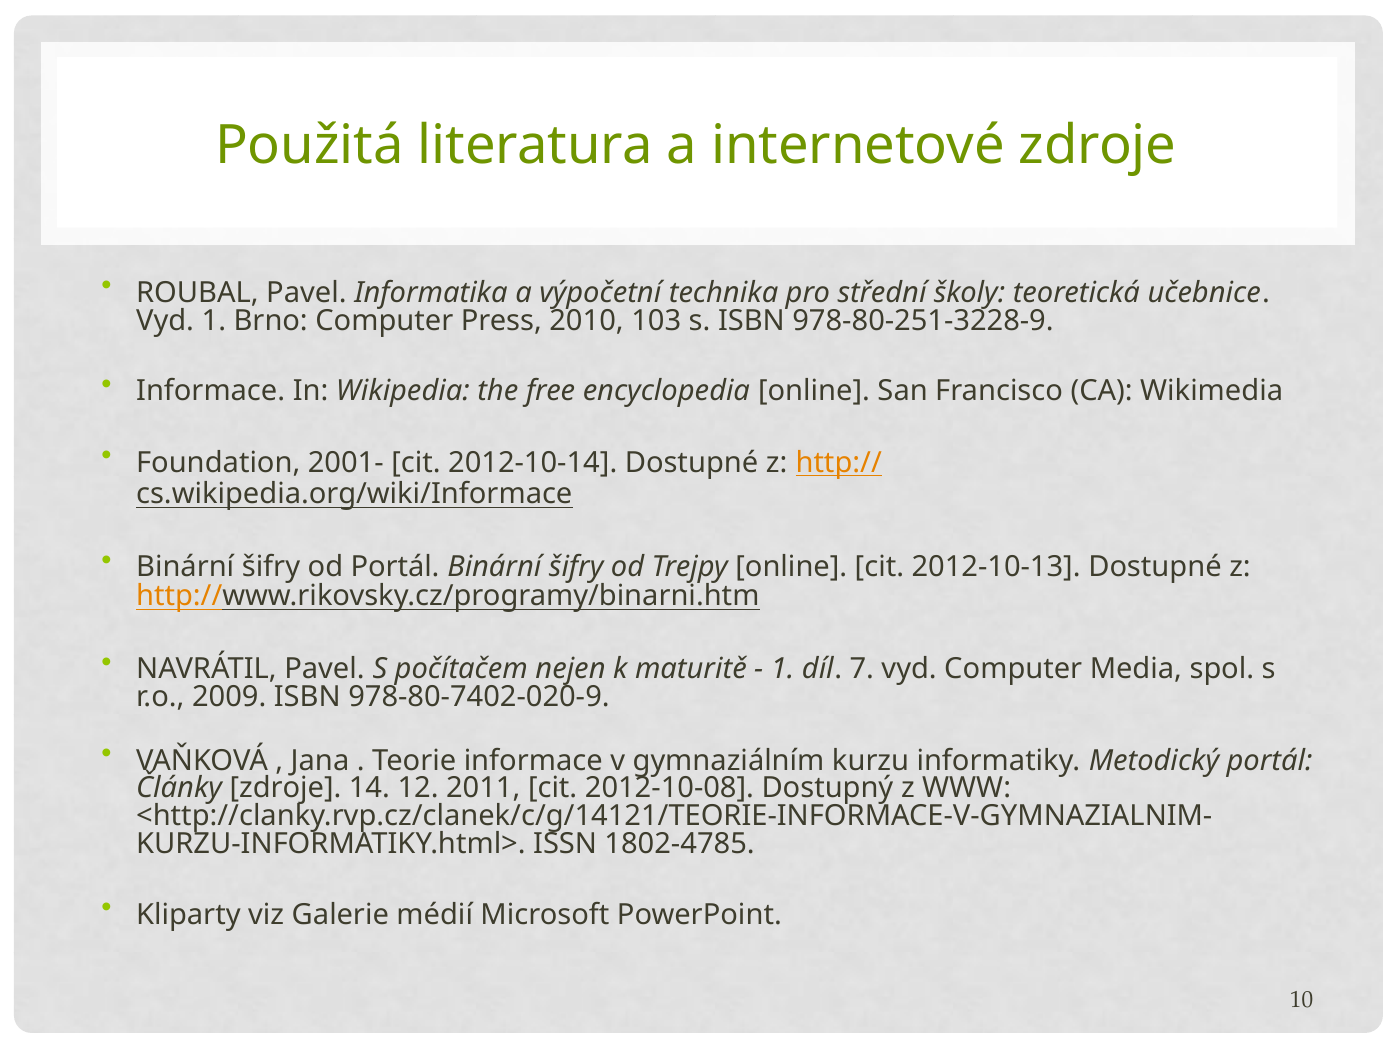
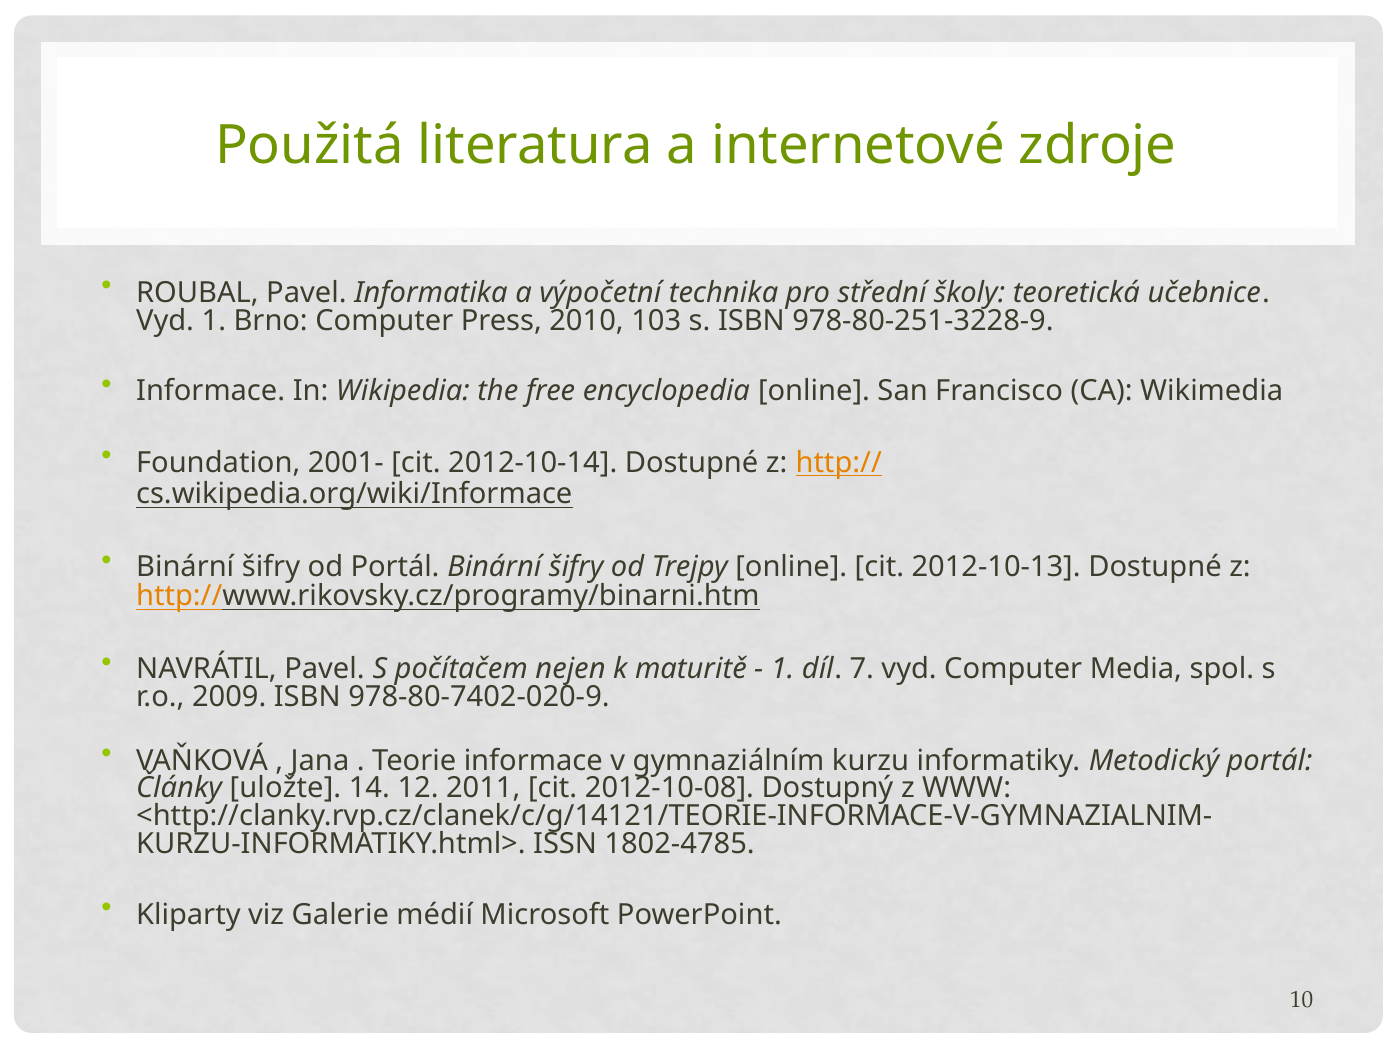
Články zdroje: zdroje -> uložte (285, 789)
